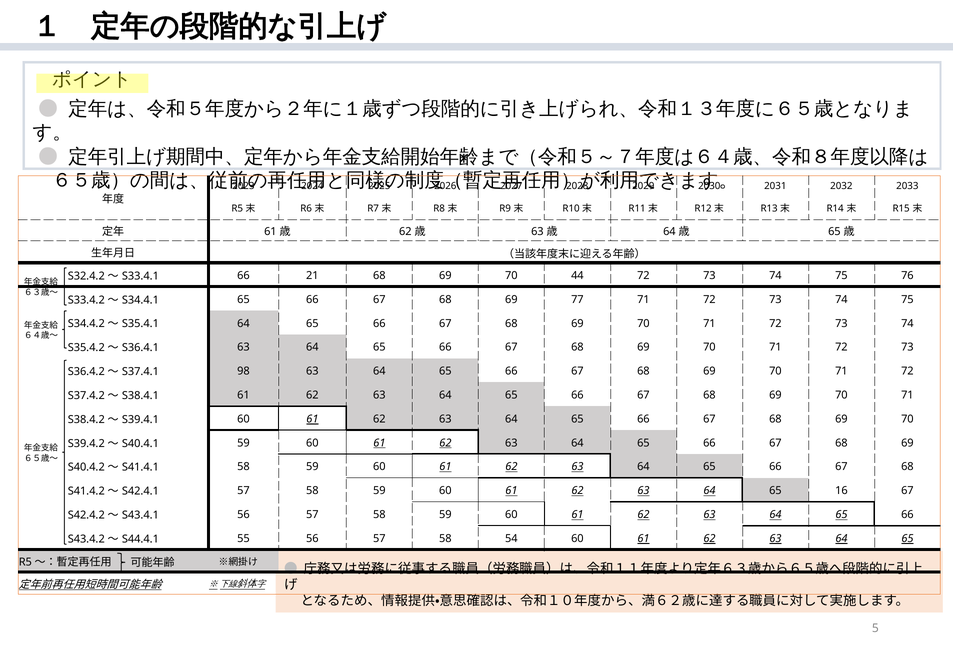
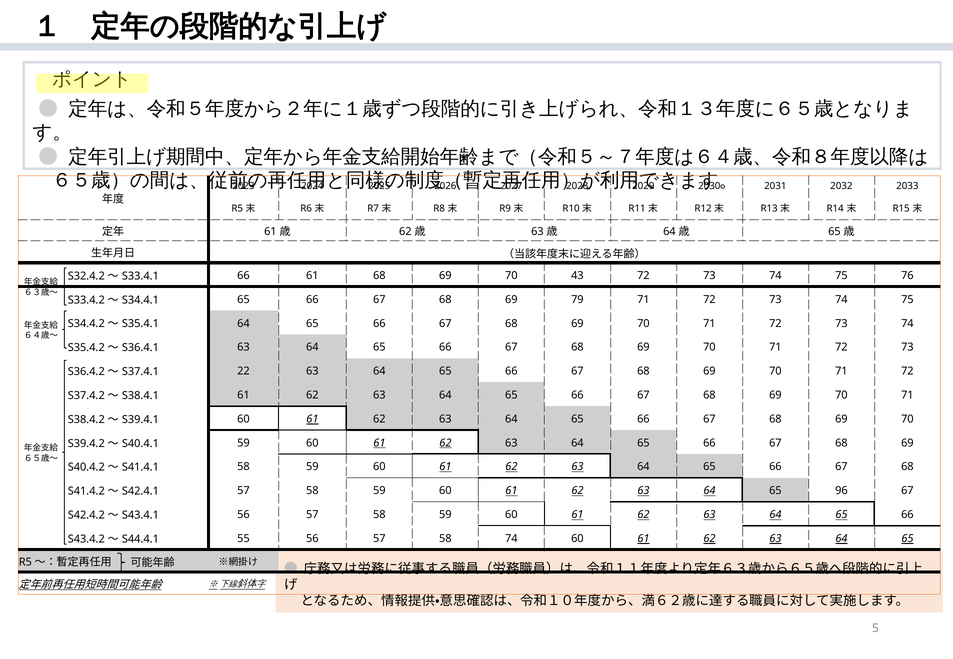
66 21: 21 -> 61 (312, 276)
44: 44 -> 43 (577, 276)
77: 77 -> 79 (577, 300)
98: 98 -> 22 (243, 372)
16: 16 -> 96 (841, 491)
58 54: 54 -> 74 (511, 539)
